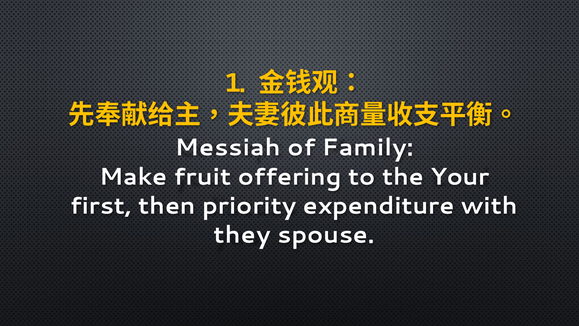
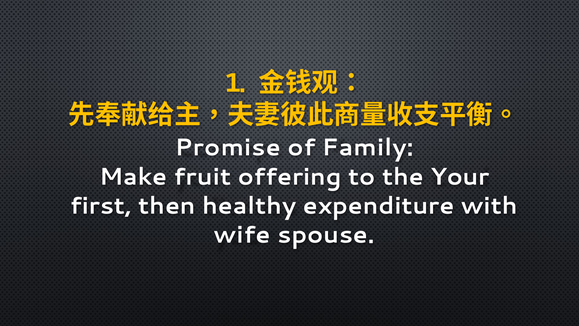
Messiah: Messiah -> Promise (228, 147)
priority: priority -> healthy (249, 206)
they: they -> wife (242, 235)
